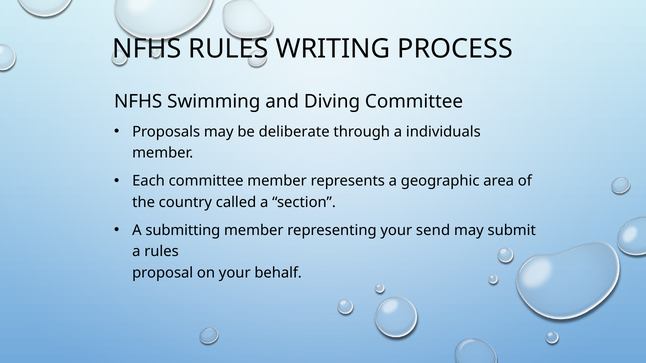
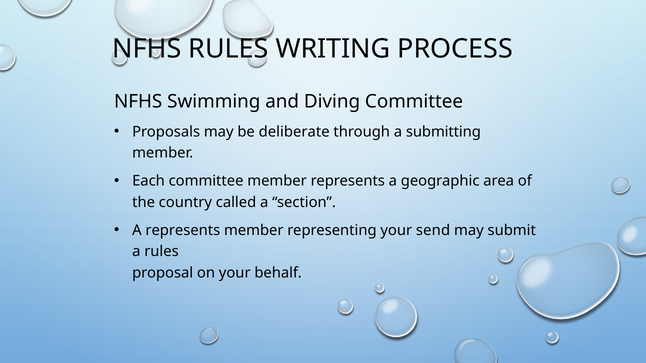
individuals: individuals -> submitting (443, 132)
A submitting: submitting -> represents (183, 230)
